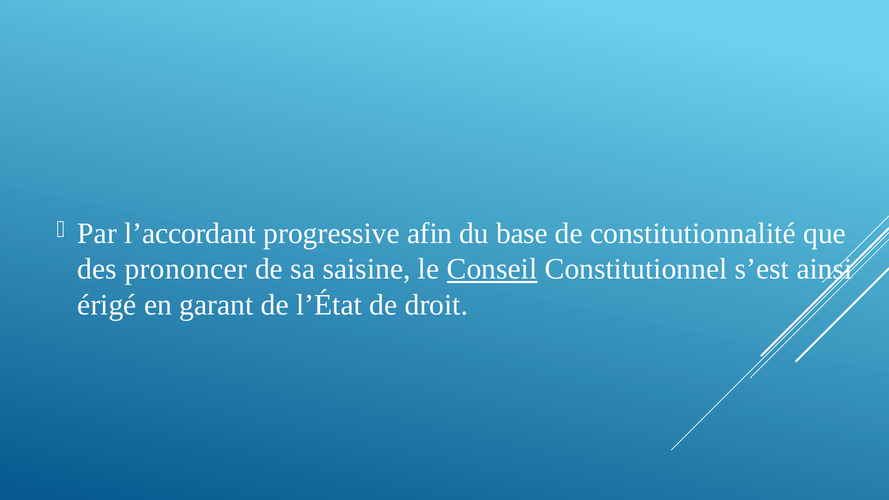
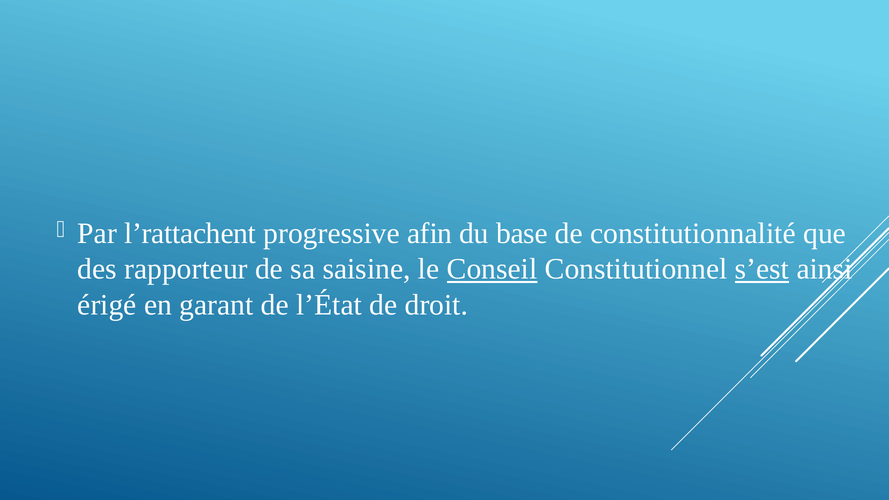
l’accordant: l’accordant -> l’rattachent (190, 234)
prononcer: prononcer -> rapporteur (186, 269)
s’est underline: none -> present (762, 269)
